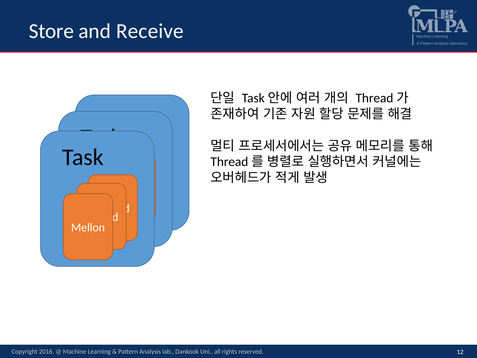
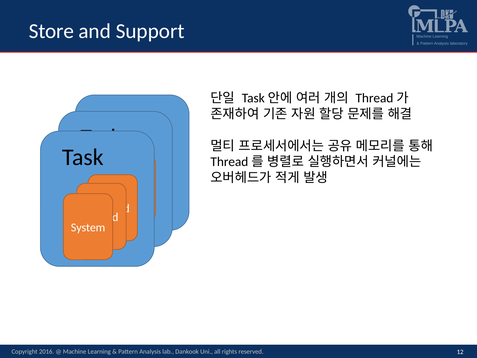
Receive: Receive -> Support (150, 31)
Mellon: Mellon -> System (88, 227)
